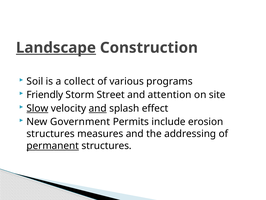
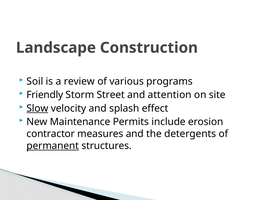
Landscape underline: present -> none (56, 48)
collect: collect -> review (79, 81)
and underline: present -> none (98, 108)
Government: Government -> Maintenance (80, 122)
structures: structures -> contractor (51, 133)
addressing: addressing -> detergents (190, 133)
